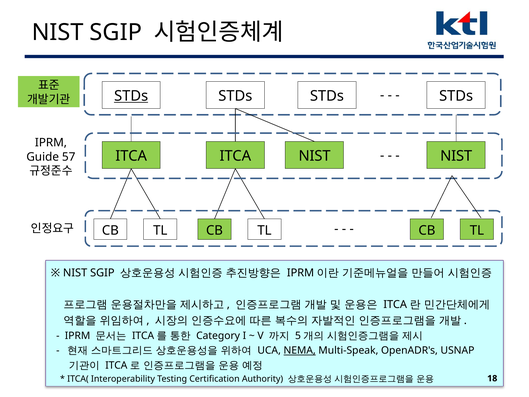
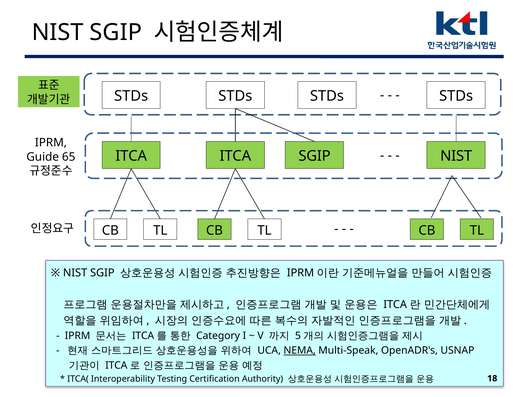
STDs underline: present -> none (131, 96)
NIST: NIST -> SGIP (315, 156)
57: 57 -> 65 (69, 157)
